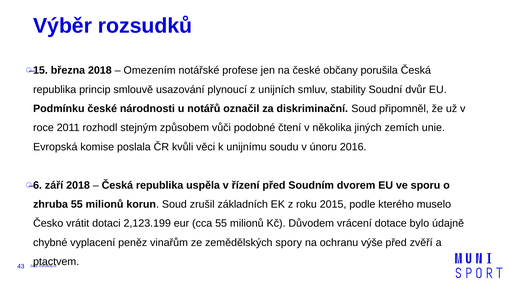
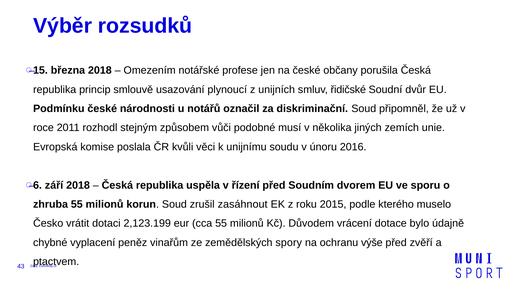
stability: stability -> řidičské (348, 89)
čtení: čtení -> musí (290, 128)
základních: základních -> zasáhnout (243, 204)
